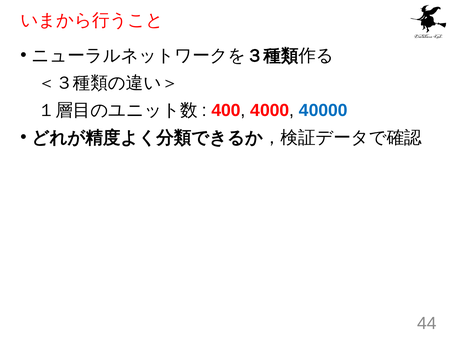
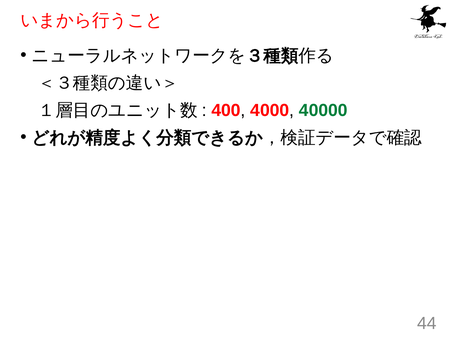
40000 colour: blue -> green (323, 110)
